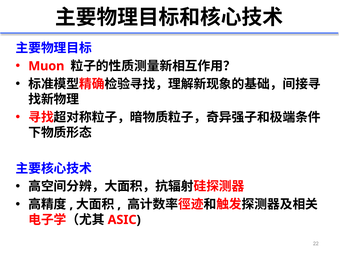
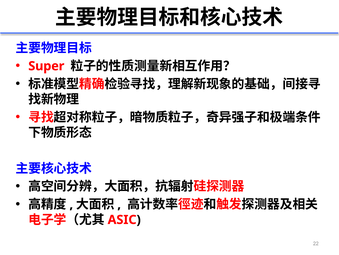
Muon: Muon -> Super (46, 66)
